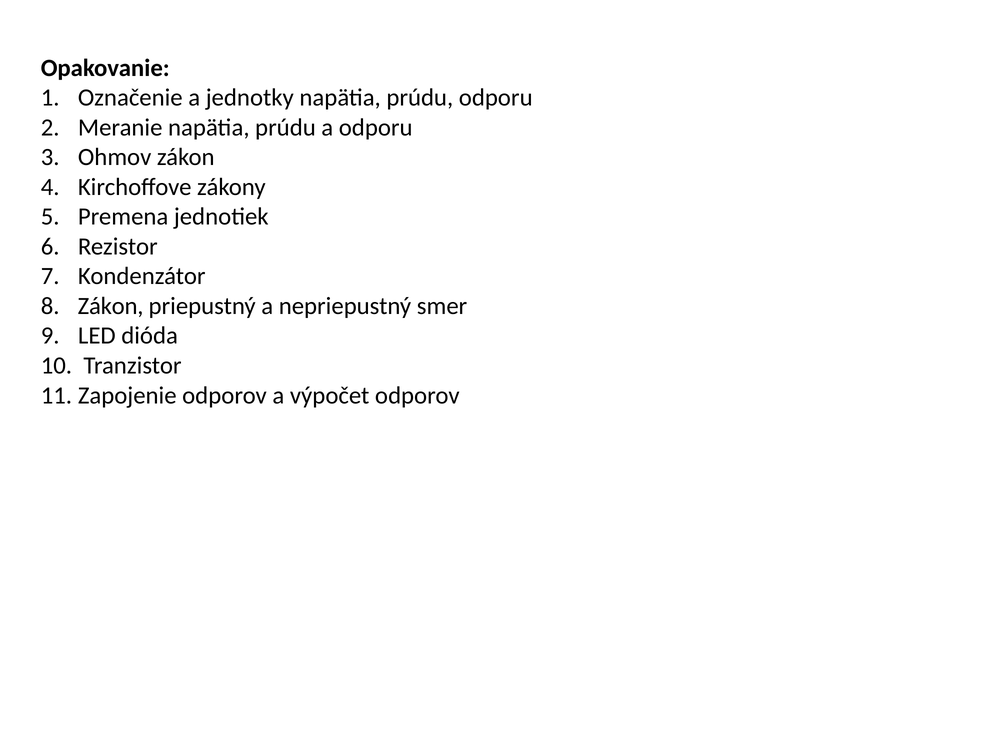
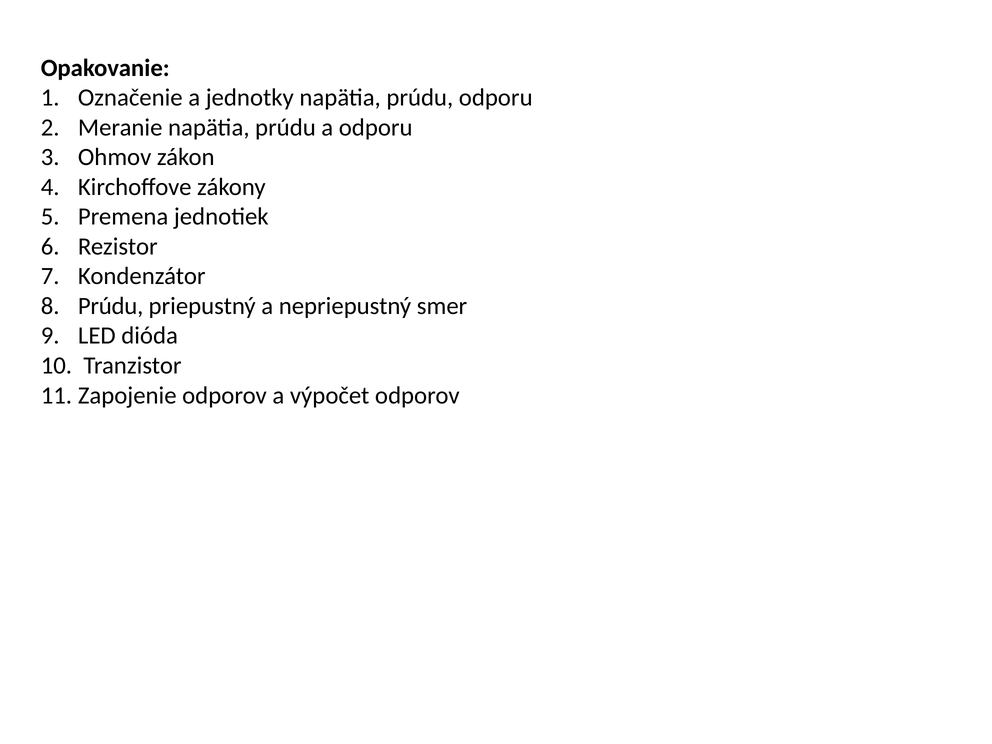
Zákon: Zákon -> Prúdu (111, 306)
